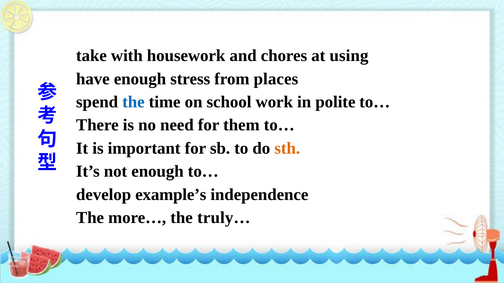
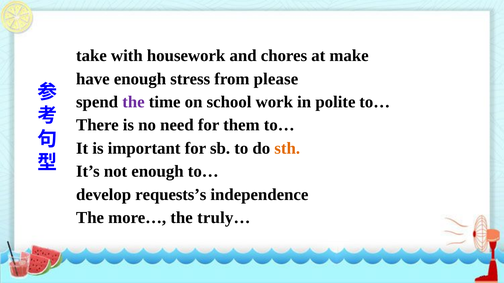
using: using -> make (349, 56)
places: places -> please (276, 79)
the colour: blue -> purple (133, 102)
example’s: example’s -> requests’s (171, 195)
